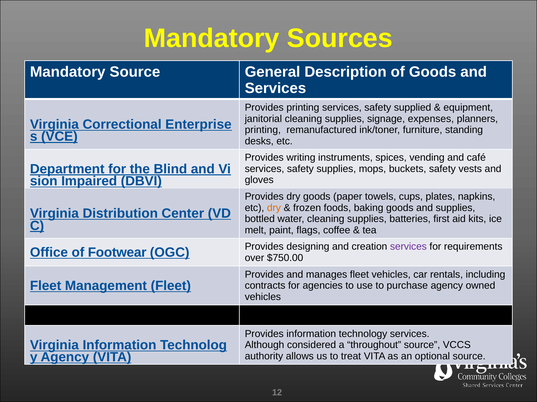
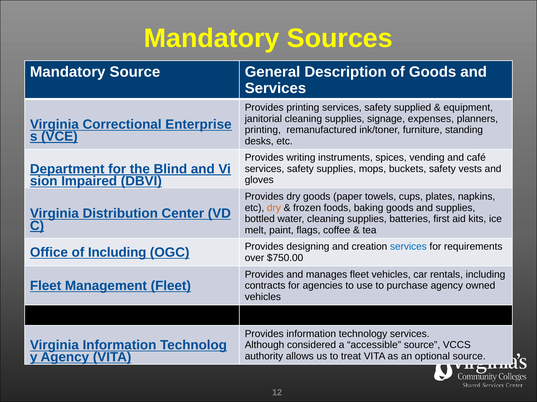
of Footwear: Footwear -> Including (117, 253)
services colour: purple -> blue (408, 247)
throughout: throughout -> accessible (374, 346)
